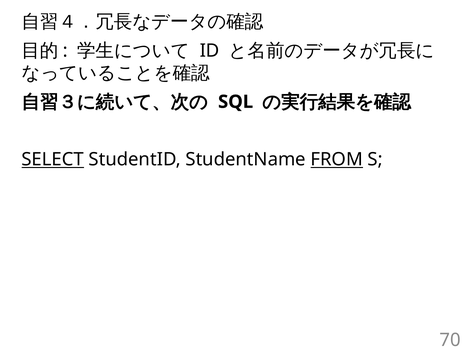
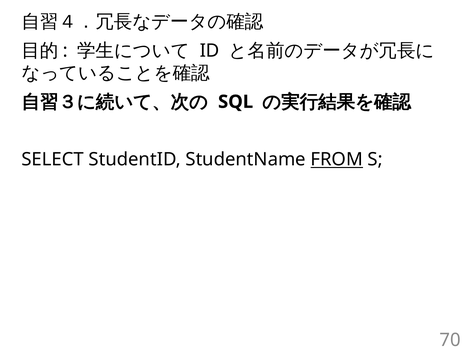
SELECT underline: present -> none (53, 159)
